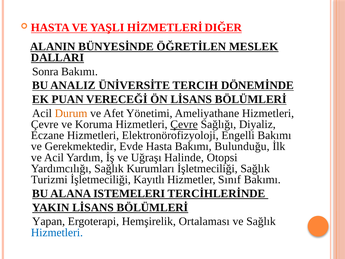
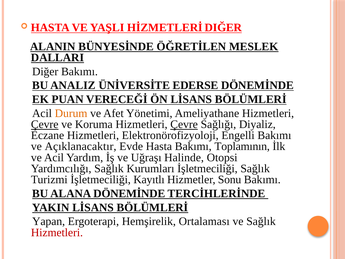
Sonra: Sonra -> Diğer (45, 71)
TERCIH: TERCIH -> EDERSE (195, 85)
Çevre underline: none -> present (45, 124)
Gerekmektedir: Gerekmektedir -> Açıklanacaktır (81, 146)
Bulunduğu: Bulunduğu -> Toplamının (242, 146)
Sınıf: Sınıf -> Sonu (230, 179)
ALANA ISTEMELERI: ISTEMELERI -> DÖNEMİNDE (129, 193)
Hizmetleri colour: blue -> red (57, 232)
